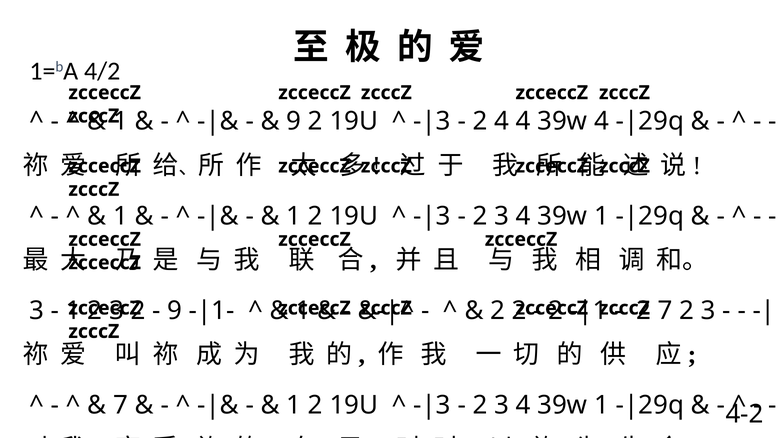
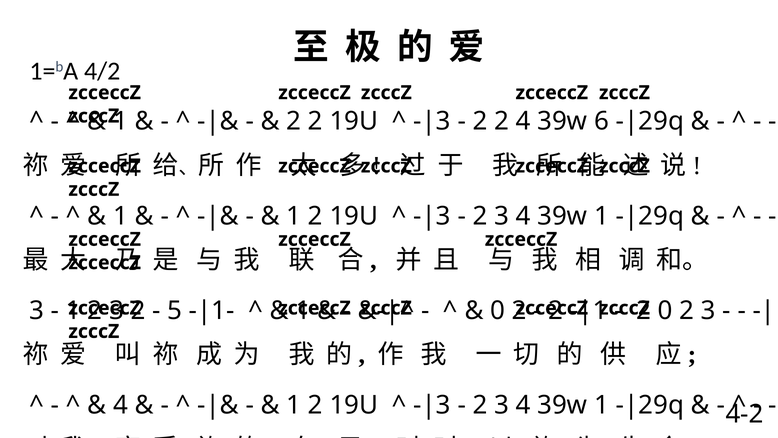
9: 9 -> 2 (294, 121)
4: 4 -> 2 (502, 121)
39w 4: 4 -> 6 (602, 121)
9: 9 -> 5 (175, 310)
2: 2 -> 0 (498, 310)
7: 7 -> 0 (665, 310)
7: 7 -> 4 (121, 405)
